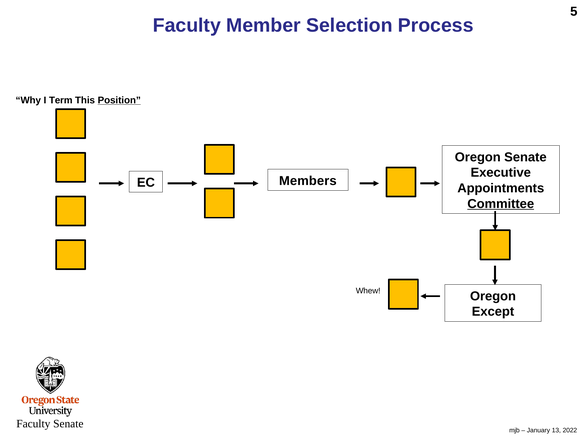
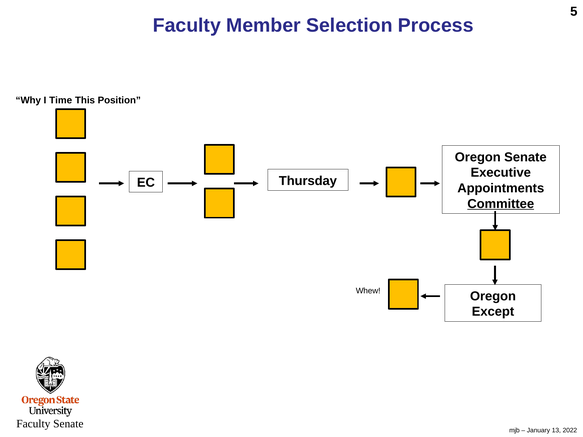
Term: Term -> Time (61, 100)
Position underline: present -> none (119, 100)
Members: Members -> Thursday (308, 181)
